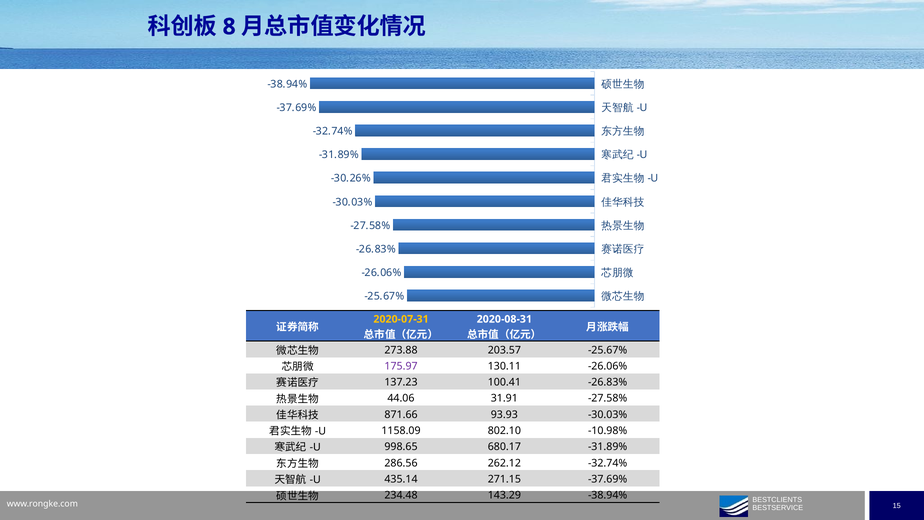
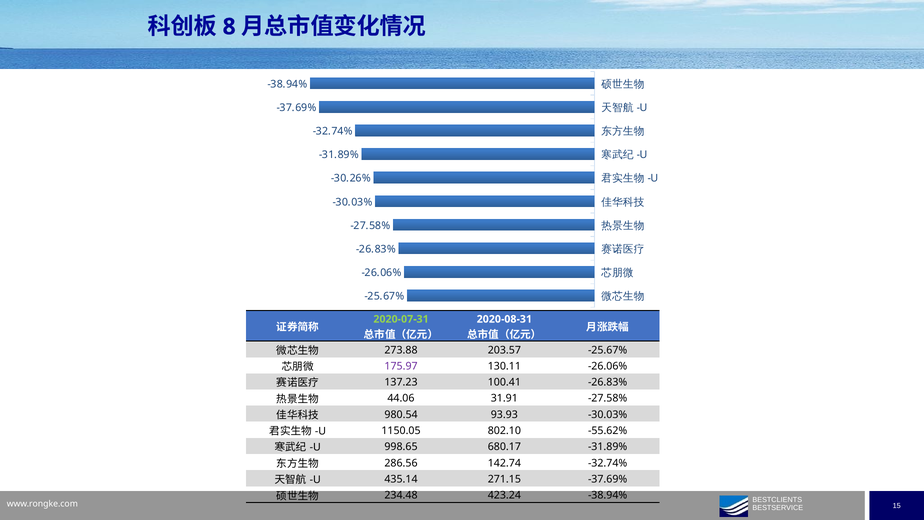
2020-07-31 colour: yellow -> light green (401, 319)
871.66: 871.66 -> 980.54 (401, 414)
1158.09: 1158.09 -> 1150.05 (401, 431)
-10.98%: -10.98% -> -55.62% (608, 431)
262.12: 262.12 -> 142.74 (504, 463)
143.29: 143.29 -> 423.24 (504, 495)
